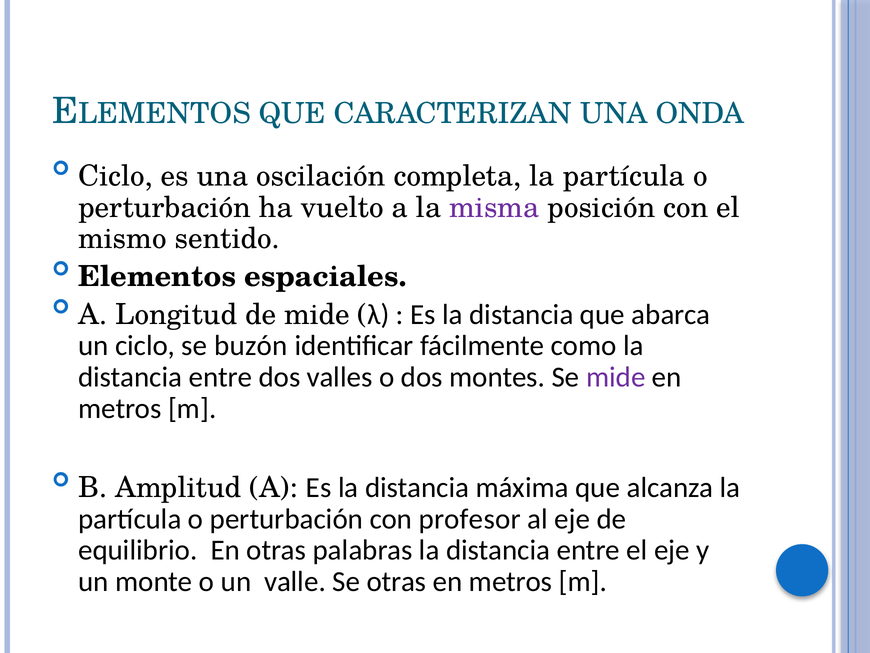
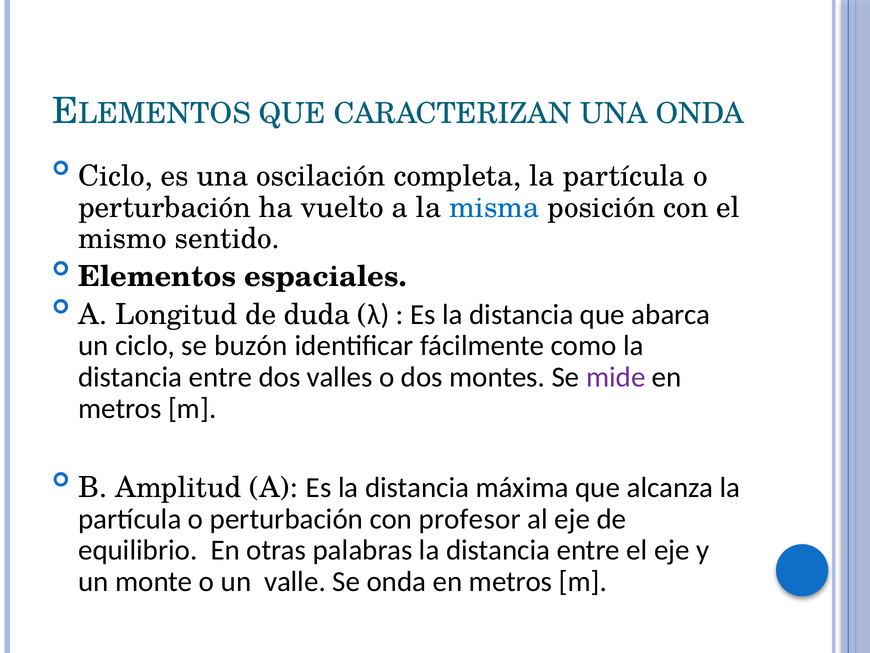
misma colour: purple -> blue (494, 207)
de mide: mide -> duda (317, 314)
Se otras: otras -> onda (396, 581)
